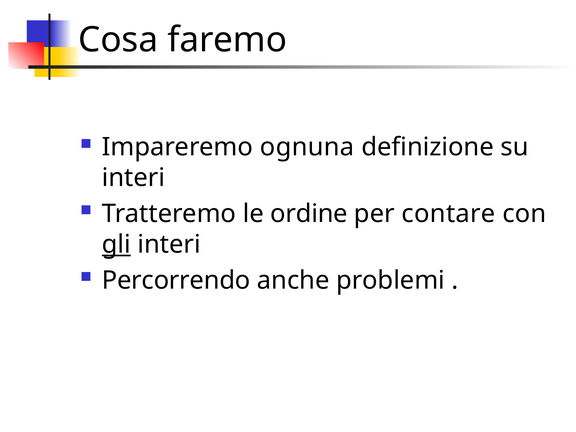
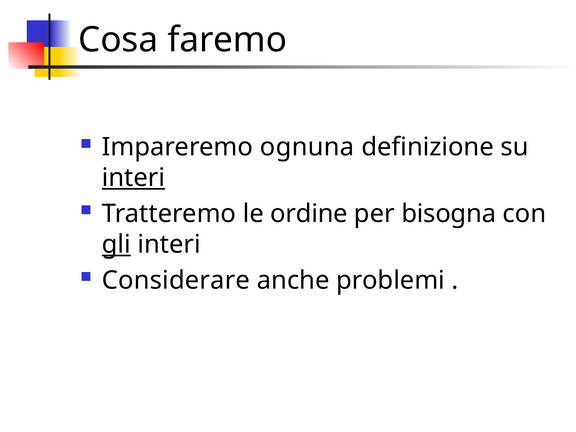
interi underline: none -> present (133, 178)
contare: contare -> bisogna (449, 214)
Percorrendo: Percorrendo -> Considerare (176, 280)
